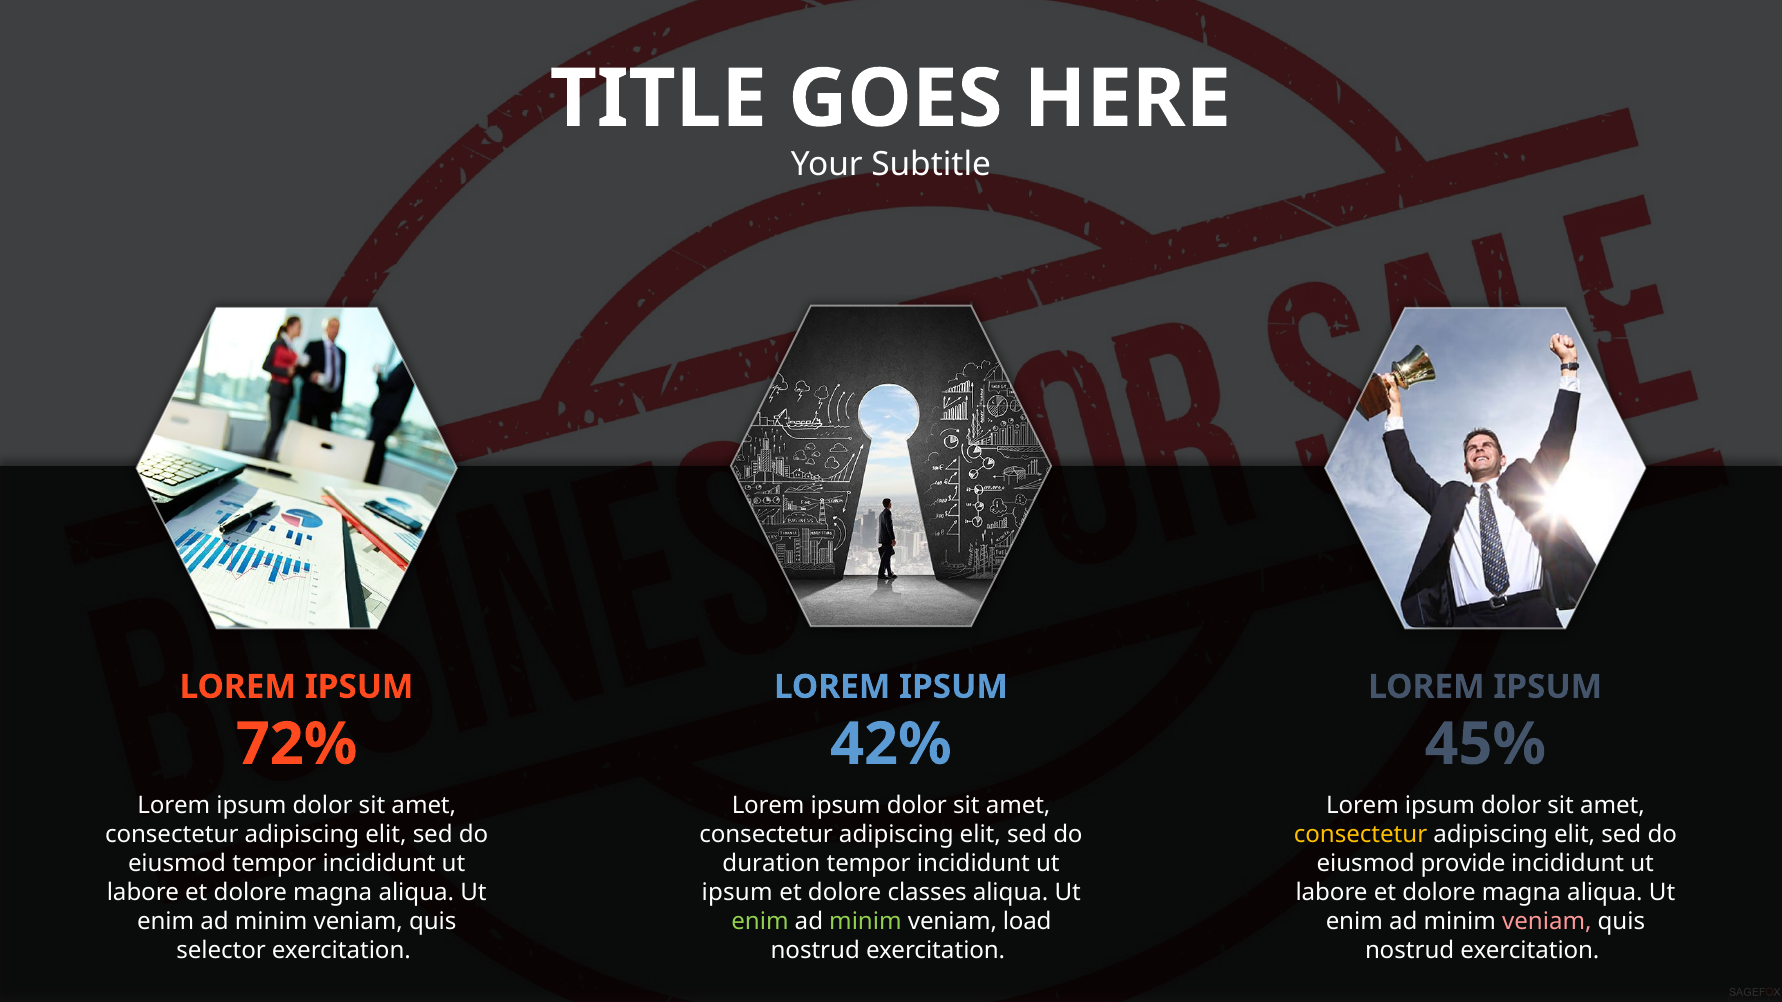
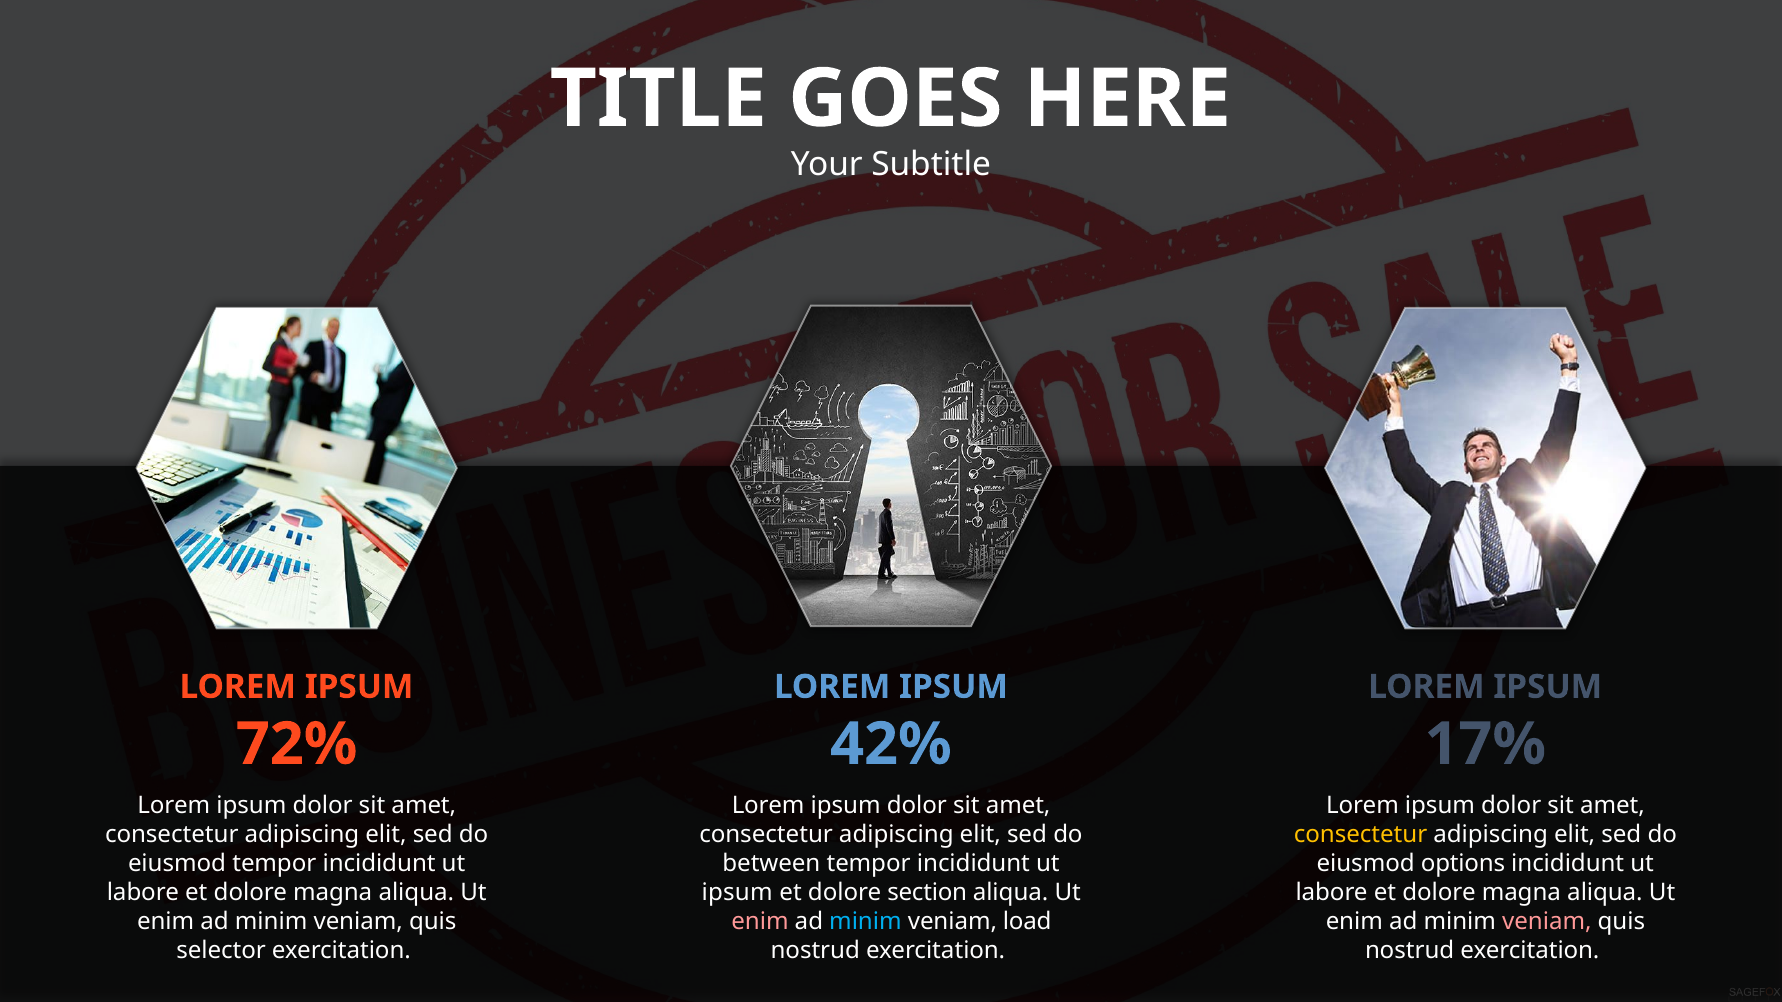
45%: 45% -> 17% (1485, 745)
duration: duration -> between (771, 864)
provide: provide -> options (1463, 864)
classes: classes -> section (927, 893)
enim colour: light green -> pink (760, 922)
minim colour: light green -> light blue (865, 922)
